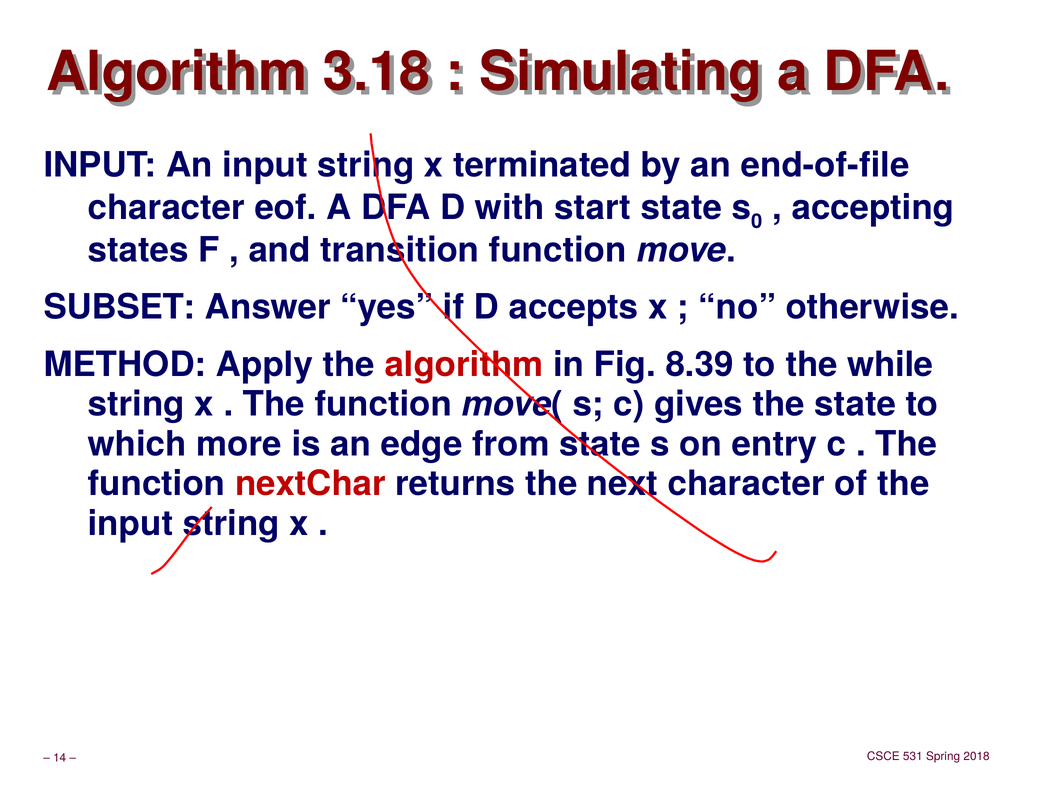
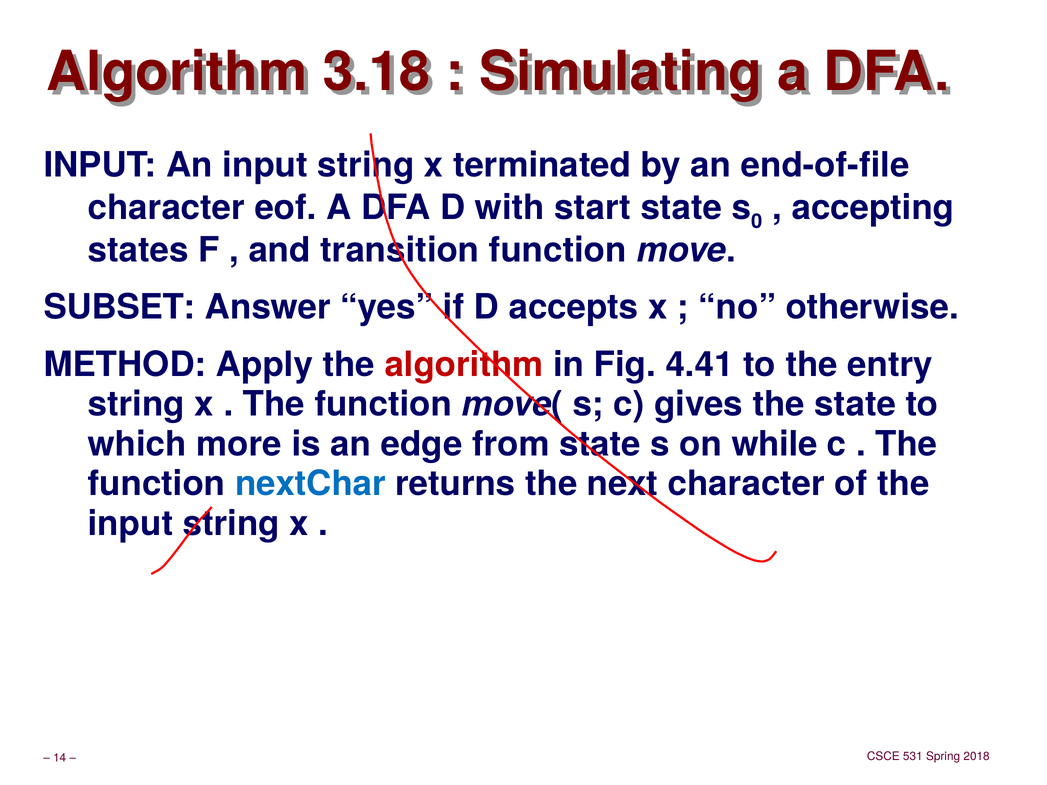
8.39: 8.39 -> 4.41 (699, 365)
while: while -> entry (890, 365)
entry: entry -> while (775, 444)
nextChar colour: red -> blue (310, 484)
